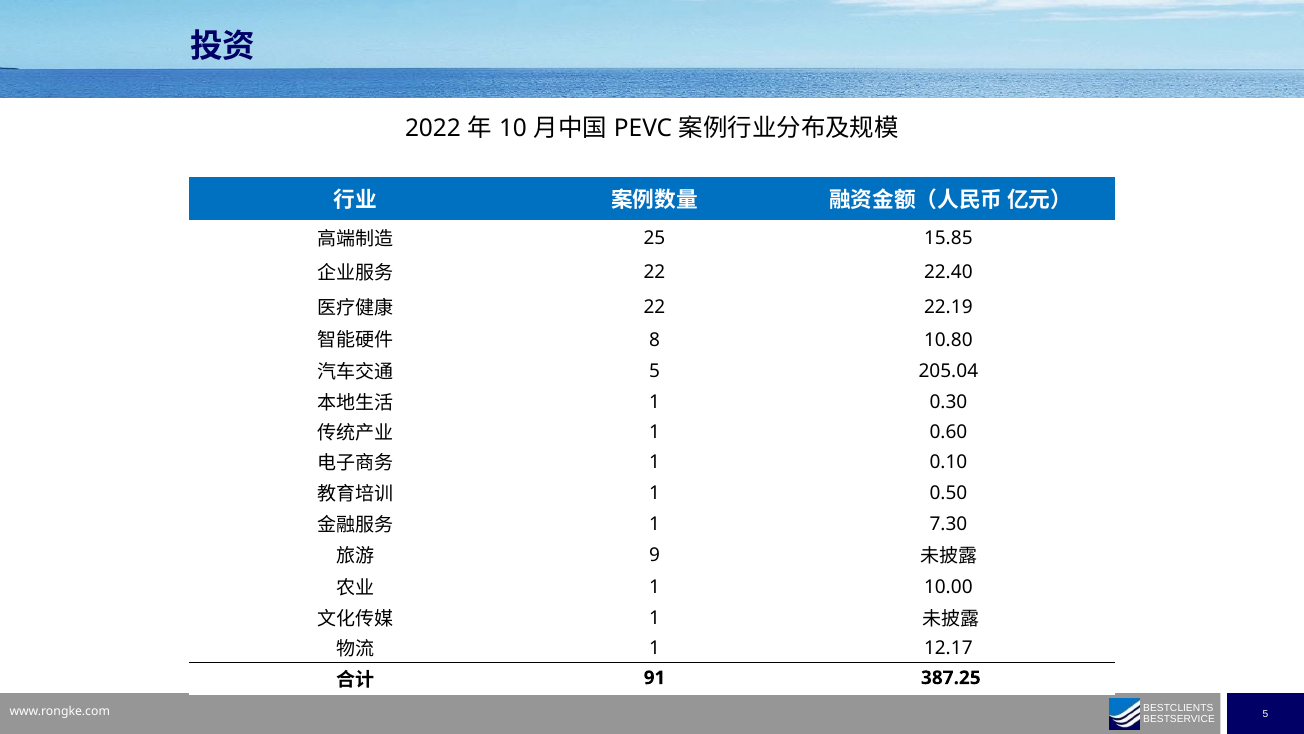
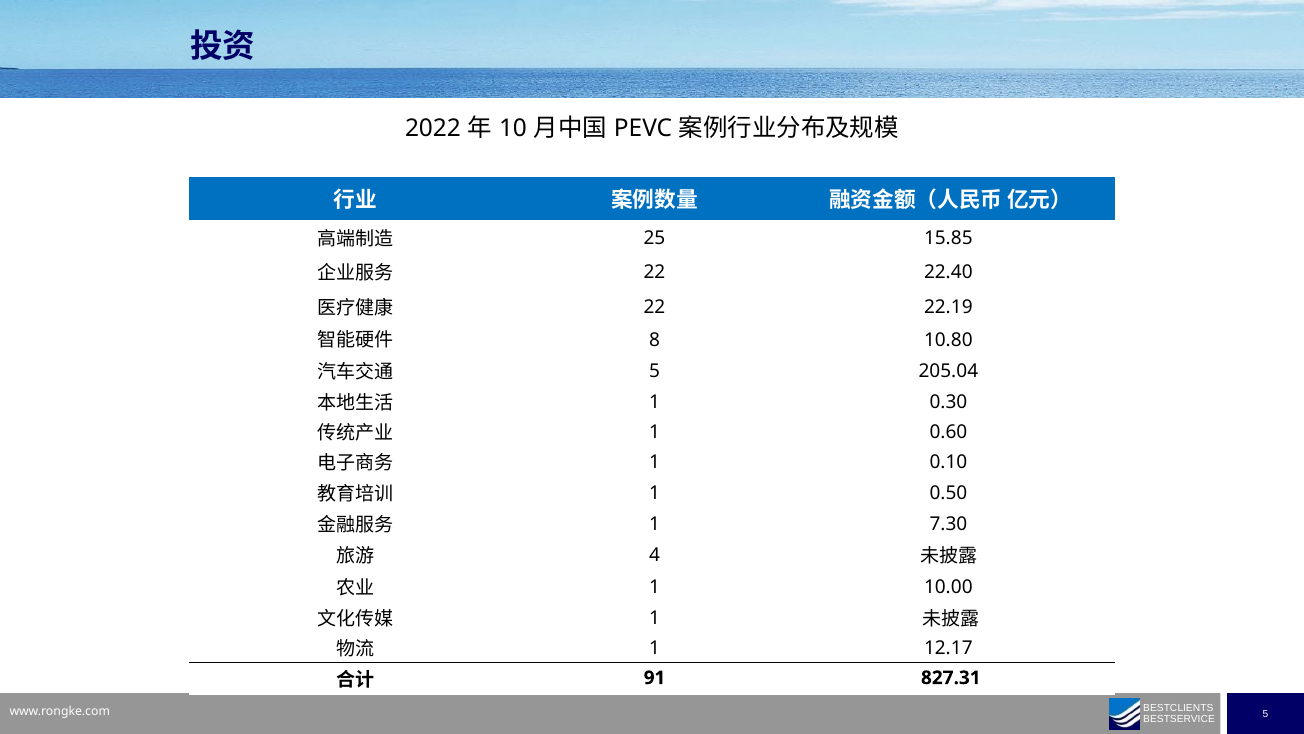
9: 9 -> 4 (655, 555)
387.25: 387.25 -> 827.31 (951, 677)
